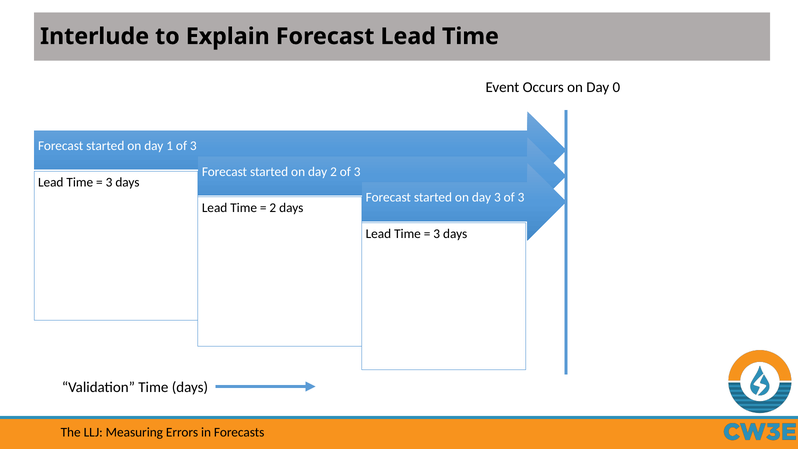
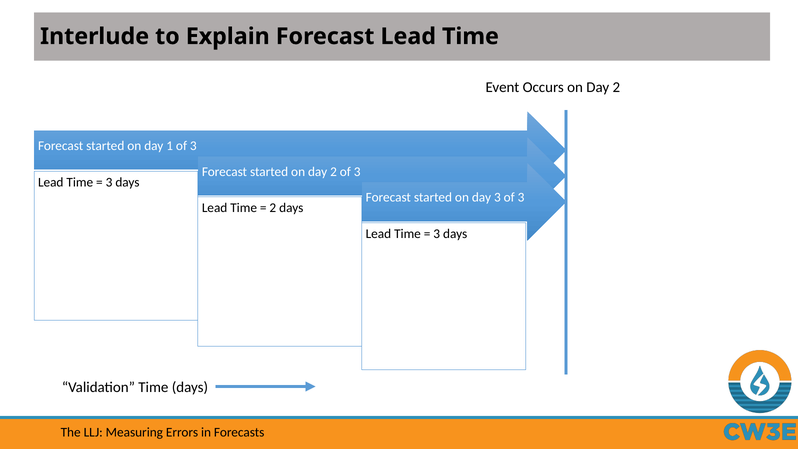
Occurs on Day 0: 0 -> 2 (616, 87)
